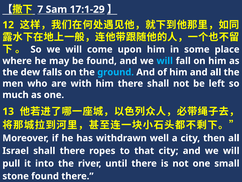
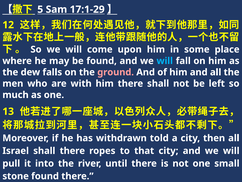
7: 7 -> 5 (40, 9)
ground colour: light blue -> pink (116, 72)
well: well -> told (159, 138)
